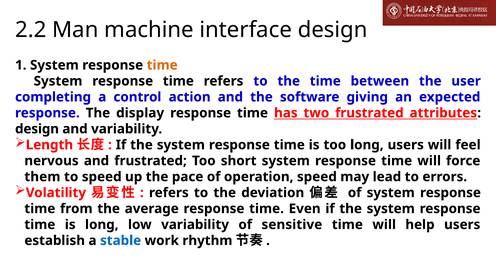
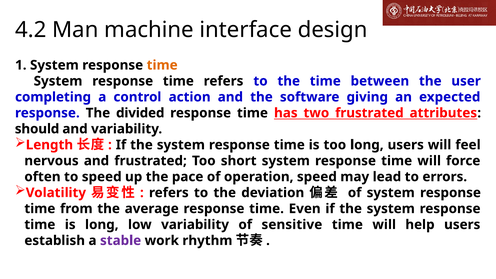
2.2: 2.2 -> 4.2 (31, 30)
display: display -> divided (140, 113)
design: design -> should (37, 129)
them: them -> often (42, 177)
stable colour: blue -> purple (121, 241)
